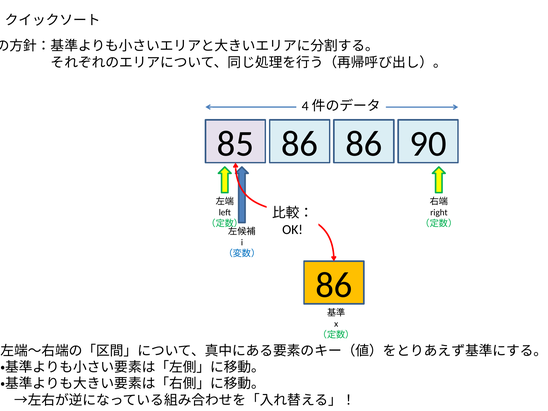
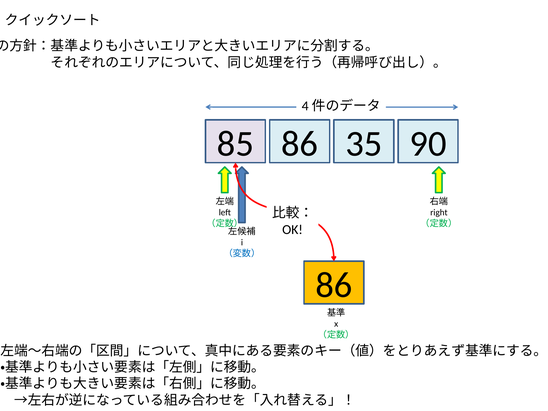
85 86: 86 -> 35 (364, 144)
